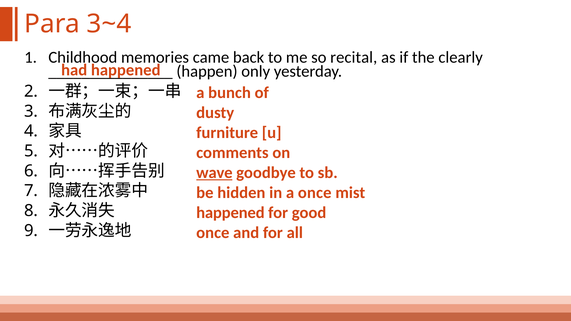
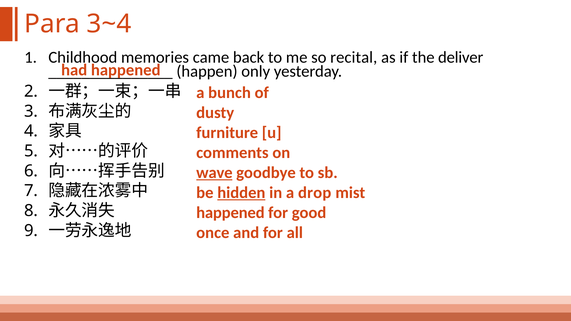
clearly: clearly -> deliver (461, 57)
hidden underline: none -> present (241, 193)
a once: once -> drop (315, 193)
